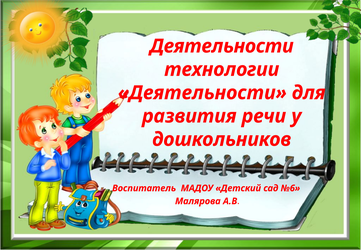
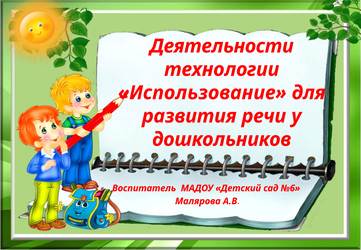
Деятельности: Деятельности -> Использование (202, 93)
